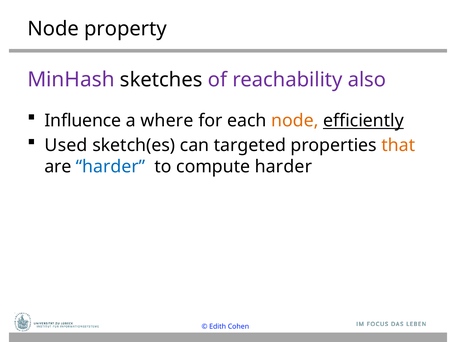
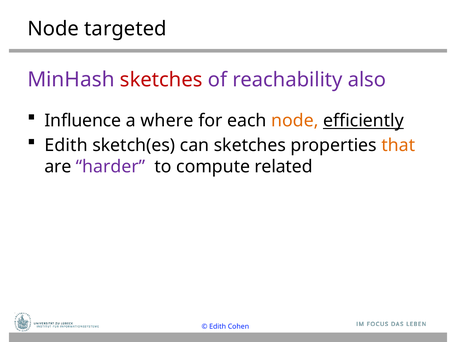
property: property -> targeted (125, 29)
sketches colour: black -> red (161, 80)
Used: Used -> Edith (66, 145)
can targeted: targeted -> sketches (250, 145)
harder colour: blue -> purple (111, 167)
compute harder: harder -> related (284, 167)
